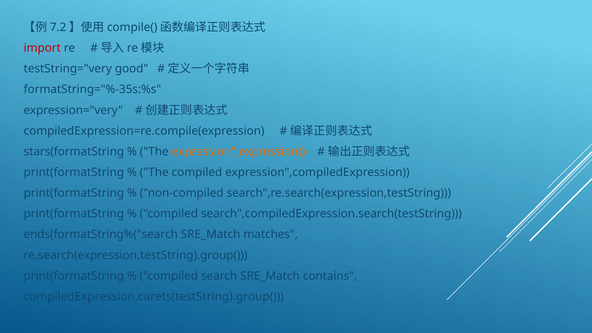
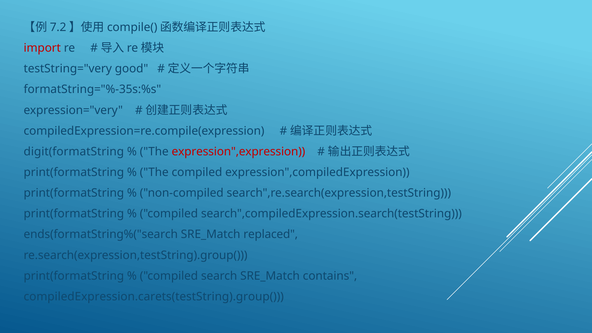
stars(formatString: stars(formatString -> digit(formatString (74, 152)
expression",expression colour: orange -> red (238, 152)
matches: matches -> replaced (271, 234)
